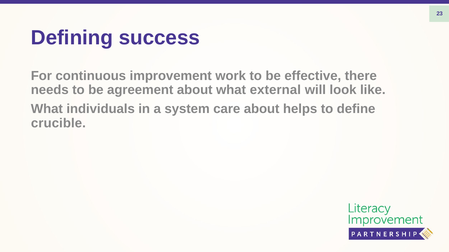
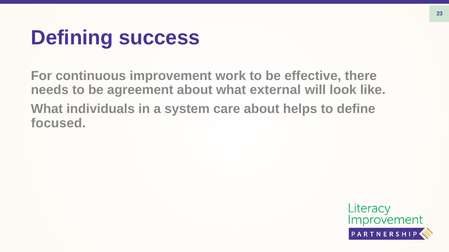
crucible: crucible -> focused (58, 123)
